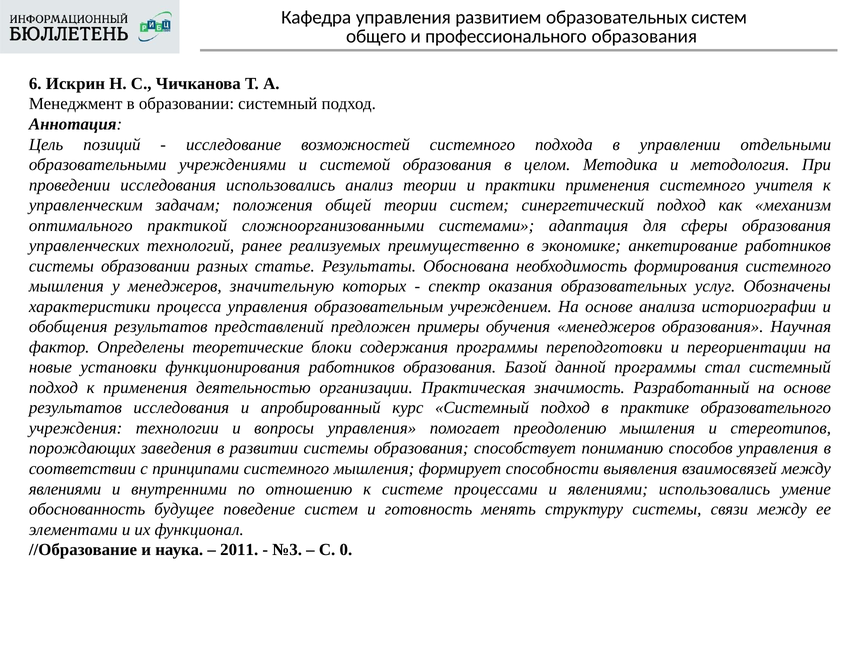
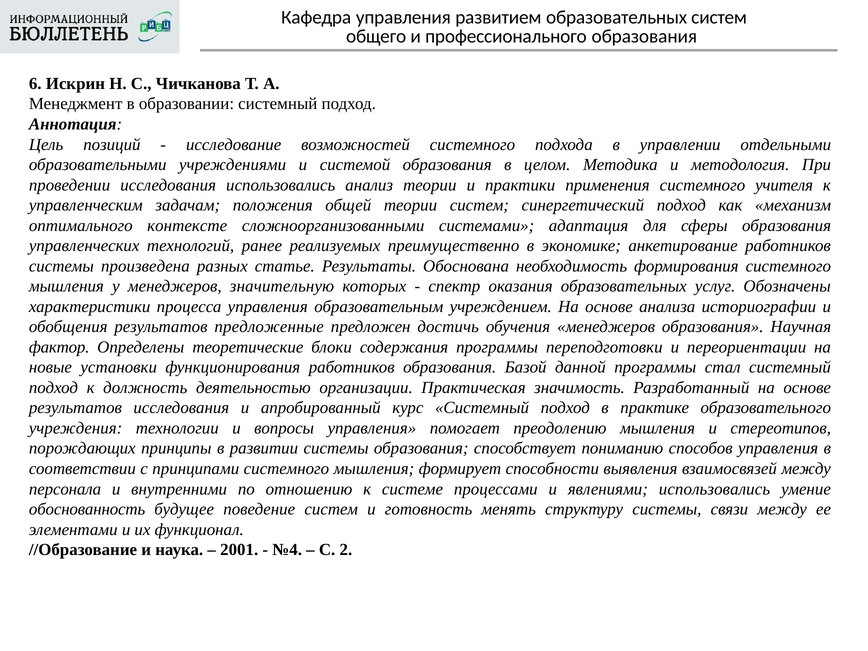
практикой: практикой -> контексте (187, 226)
системы образовании: образовании -> произведена (145, 266)
представлений: представлений -> предложенные (269, 327)
примеры: примеры -> достичь (448, 327)
к применения: применения -> должность (145, 388)
заведения: заведения -> принципы (176, 448)
явлениями: явлениями -> персонала (65, 489)
2011: 2011 -> 2001 (239, 550)
№3: №3 -> №4 (287, 550)
0: 0 -> 2 (346, 550)
